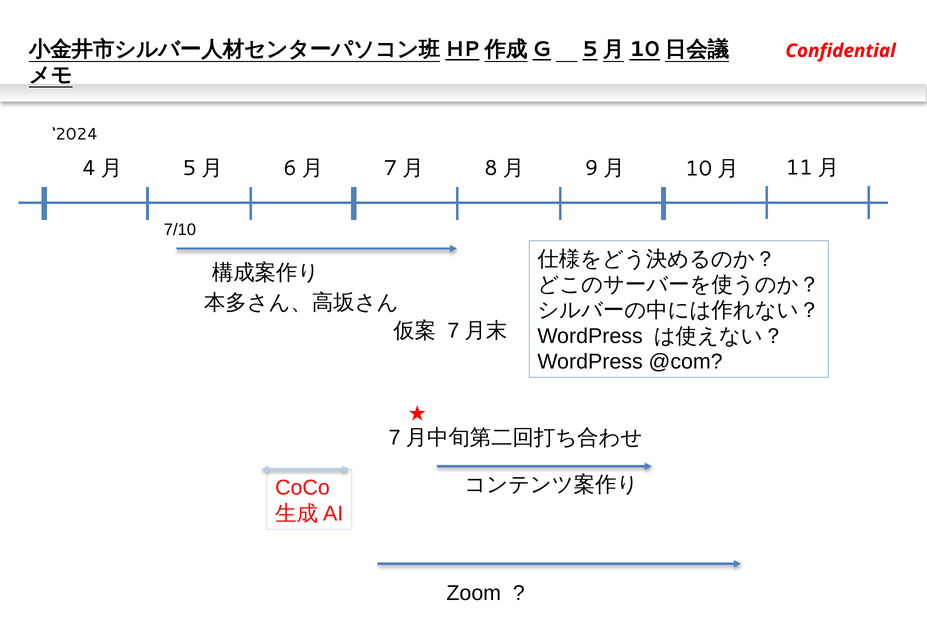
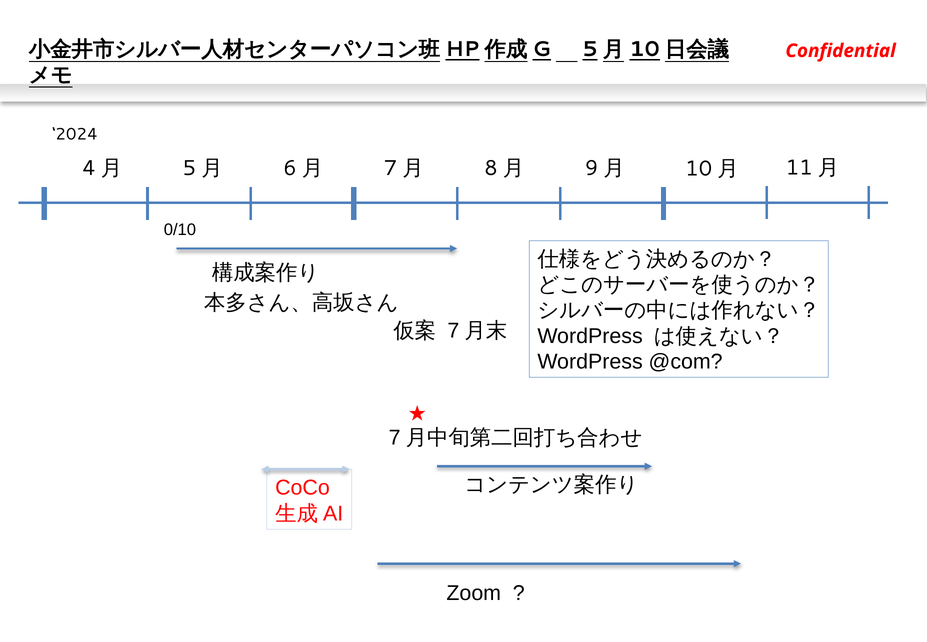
7/10: 7/10 -> 0/10 (180, 230)
